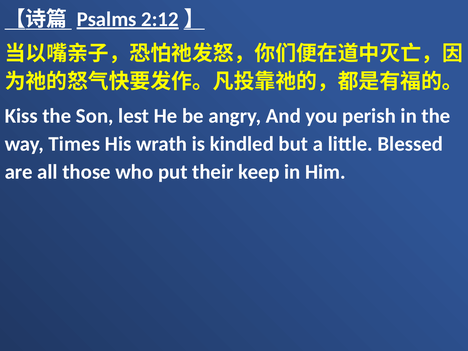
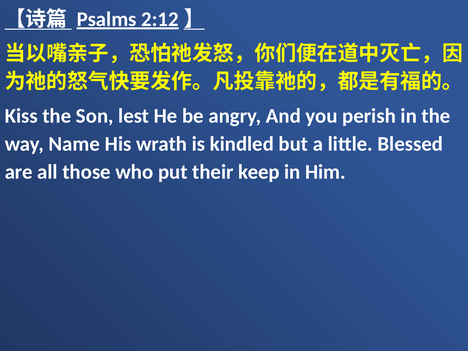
Times: Times -> Name (74, 144)
